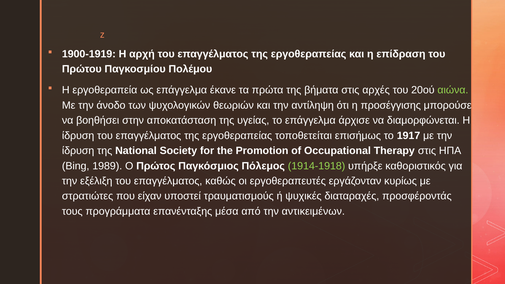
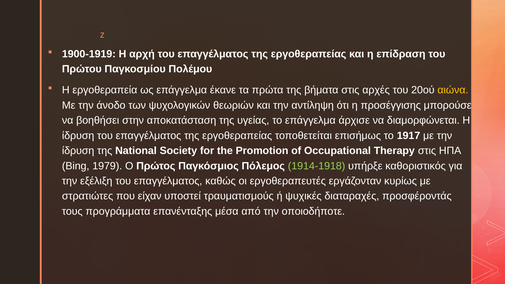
αιώνα colour: light green -> yellow (453, 90)
1989: 1989 -> 1979 (107, 166)
αντικειμένων: αντικειμένων -> οποιοδήποτε (313, 211)
